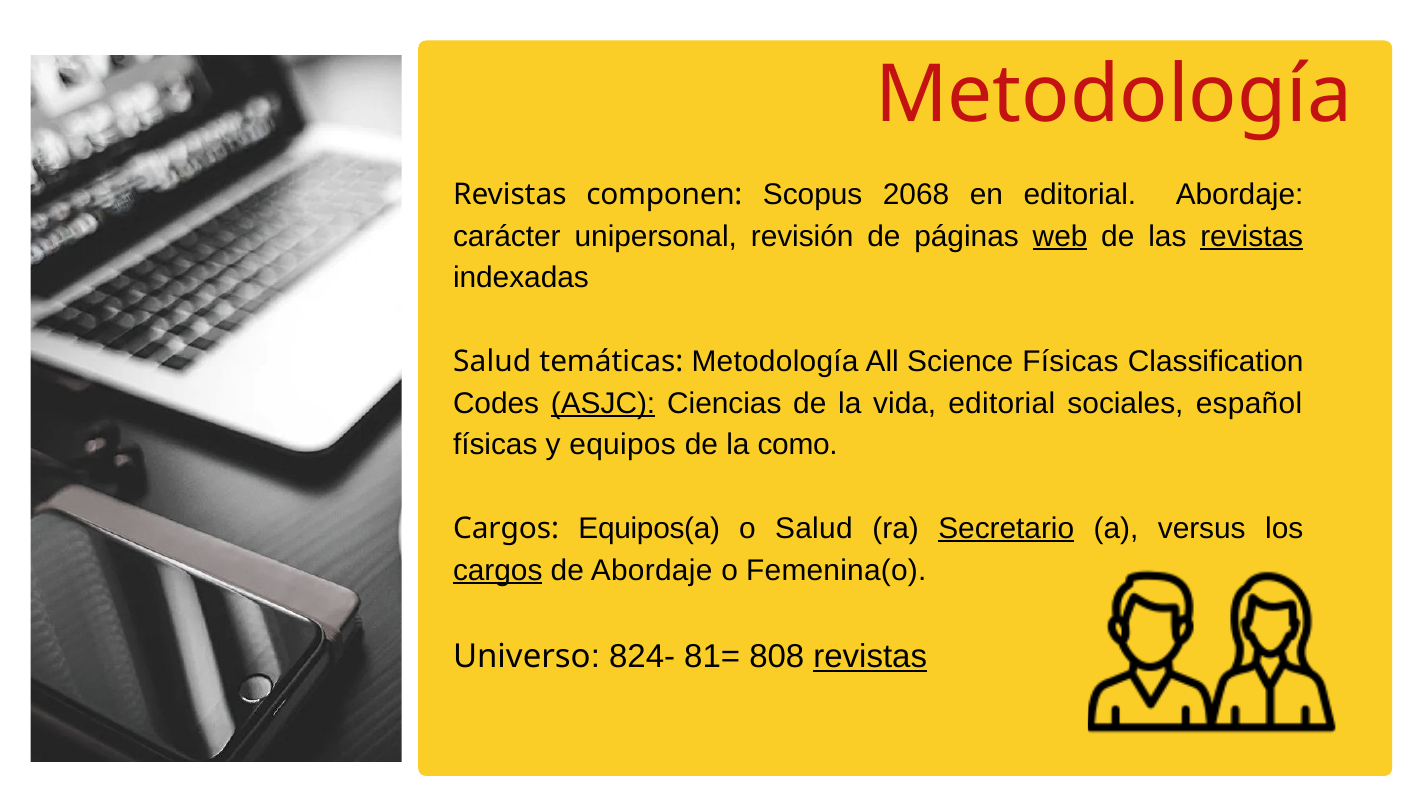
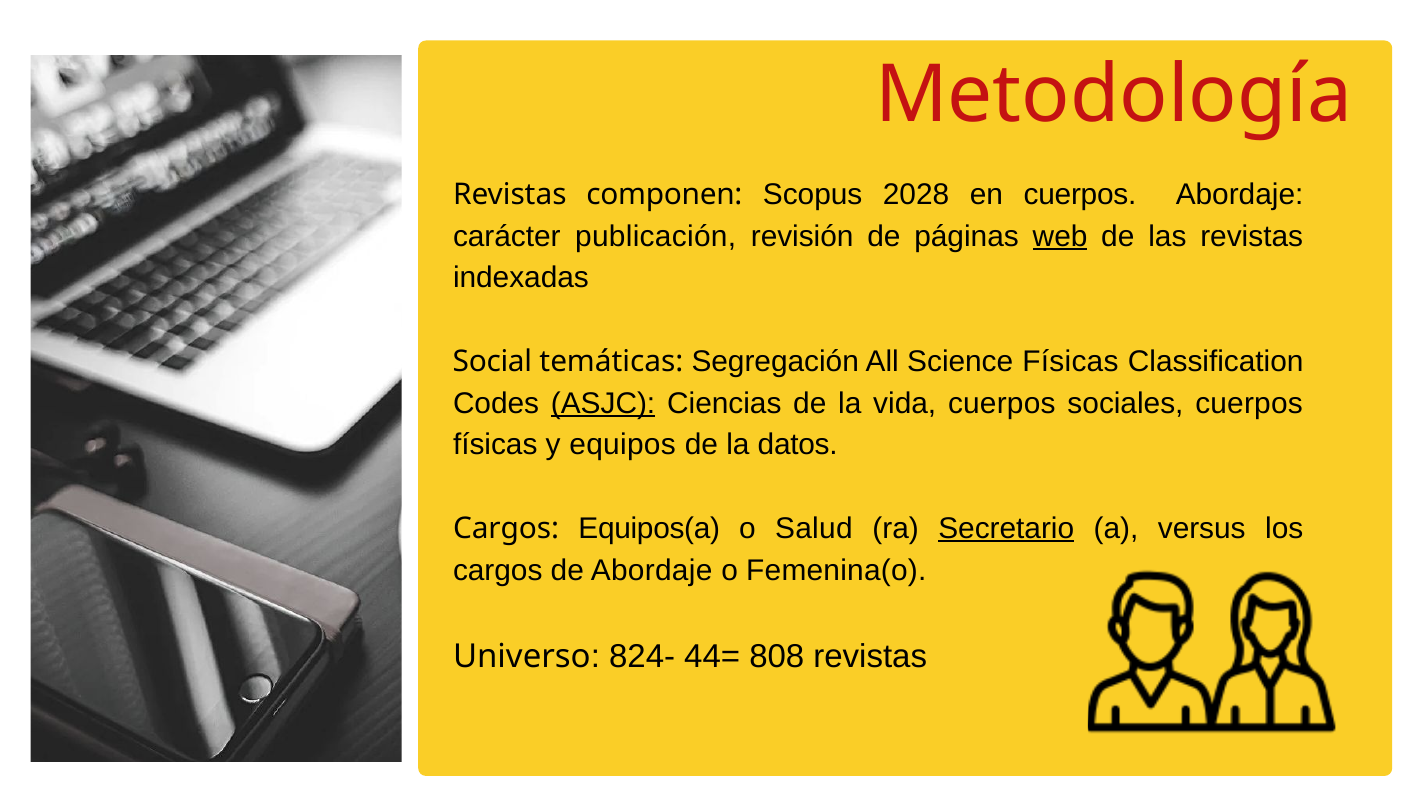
2068: 2068 -> 2028 (916, 194)
en editorial: editorial -> cuerpos (1080, 194)
unipersonal: unipersonal -> publicación (656, 236)
revistas underline: present -> none (1252, 236)
Salud: Salud -> Social (492, 361)
temáticas Metodología: Metodología -> Segregación (775, 361)
vida editorial: editorial -> cuerpos (1002, 403)
sociales español: español -> cuerpos (1249, 403)
como: como -> datos (798, 445)
cargos underline: present -> none (498, 570)
81=: 81= -> 44= (712, 656)
revistas underline: present -> none (870, 656)
